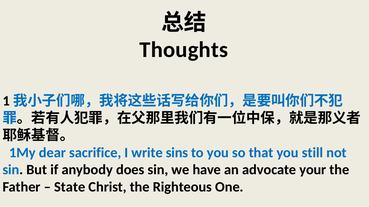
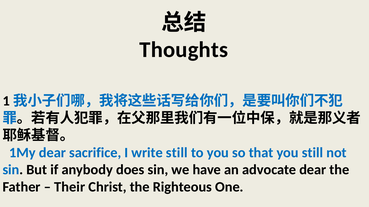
write sins: sins -> still (177, 153)
advocate your: your -> dear (313, 170)
State: State -> Their (70, 187)
